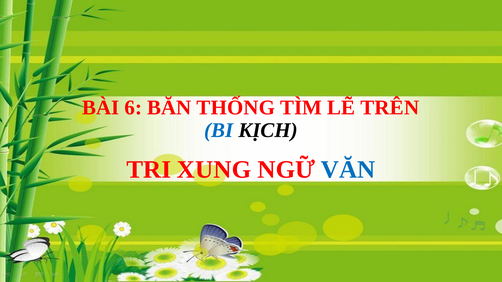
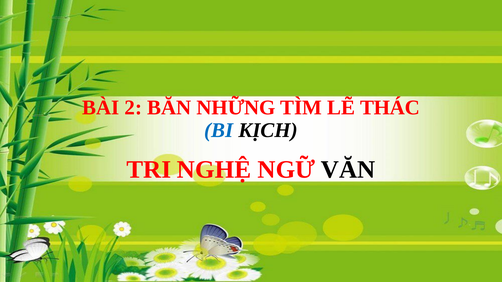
6: 6 -> 2 (133, 108)
THỐNG: THỐNG -> NHỮNG (236, 108)
TRÊN: TRÊN -> THÁC (390, 108)
XUNG: XUNG -> NGHỆ (214, 170)
VĂN colour: blue -> black (348, 170)
